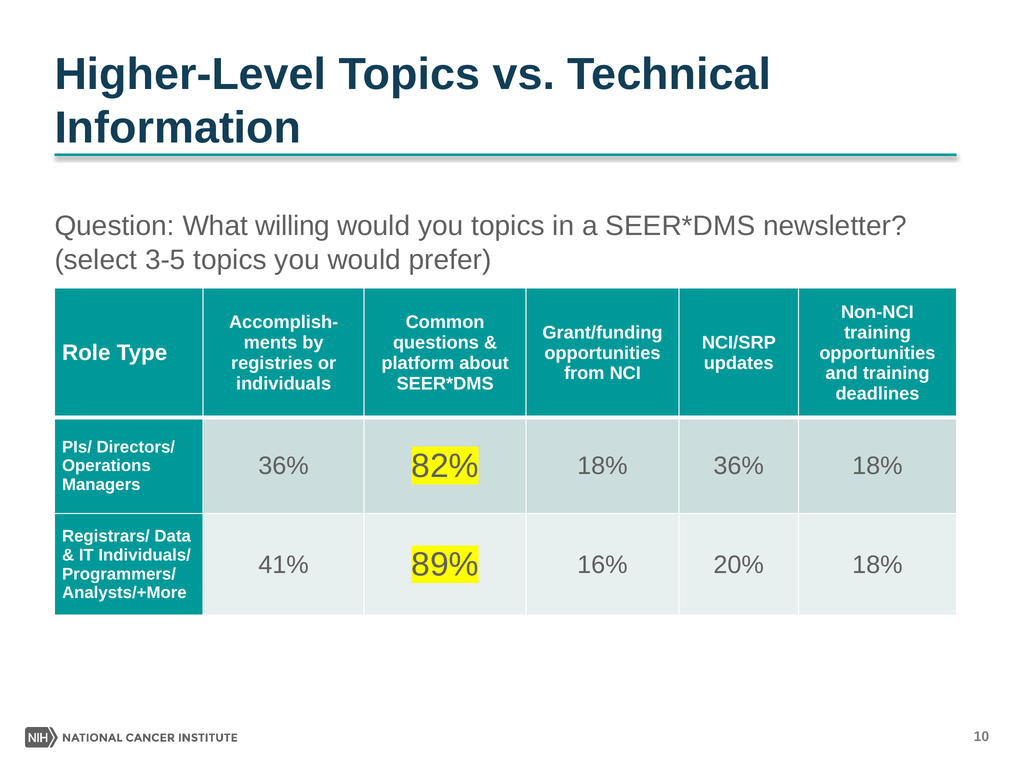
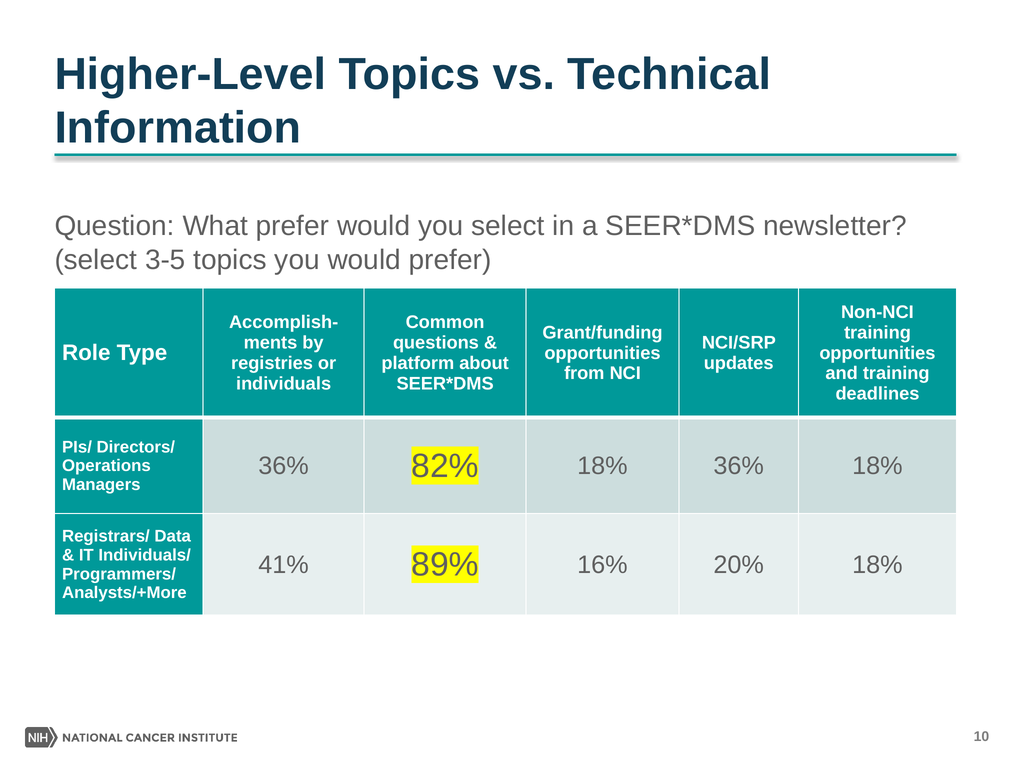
What willing: willing -> prefer (293, 226)
you topics: topics -> select (508, 226)
